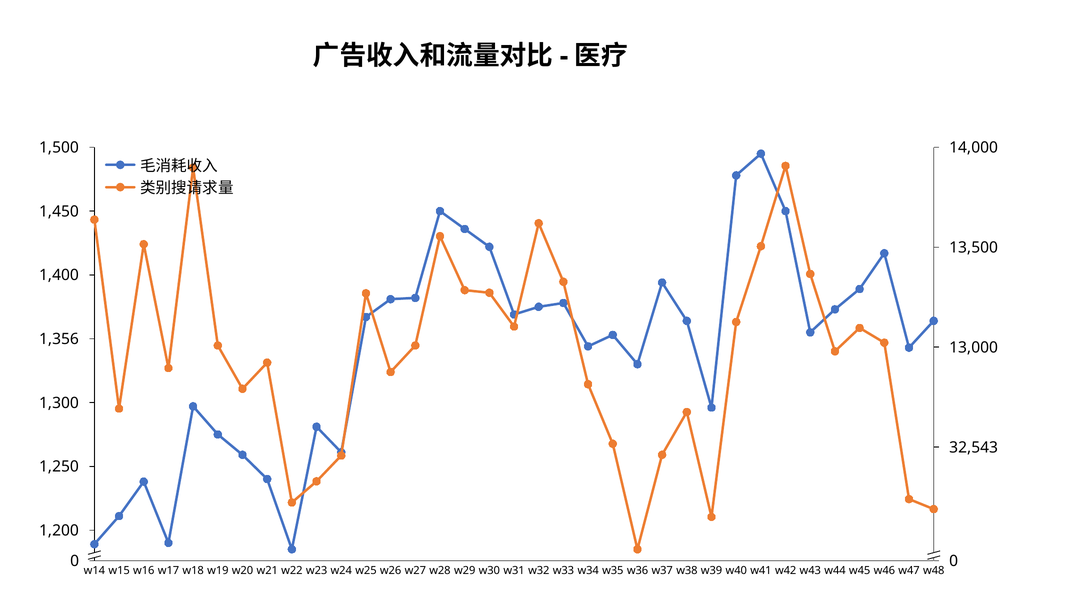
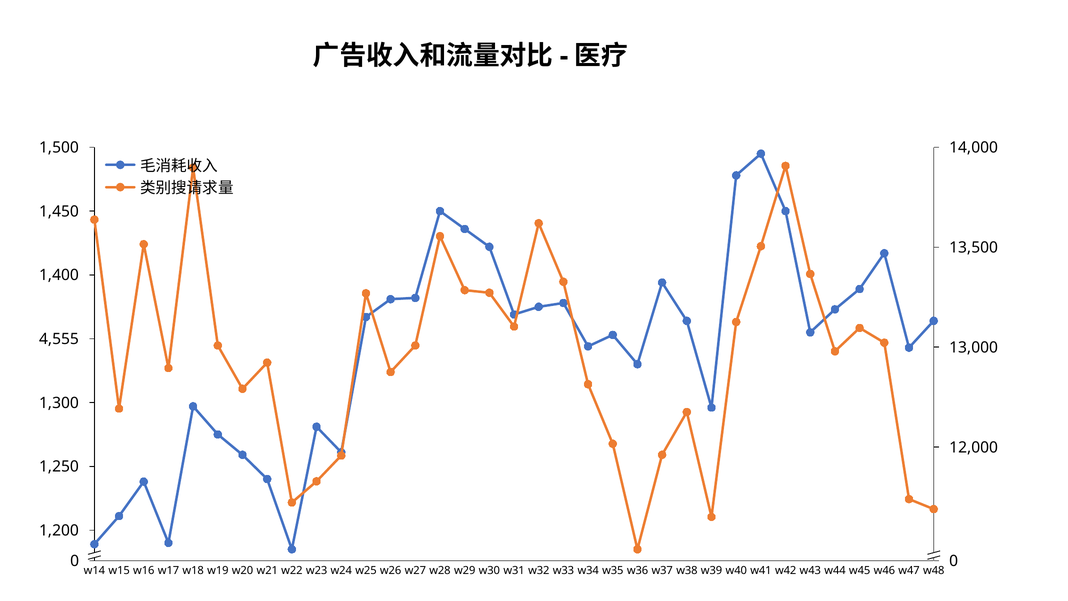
1,356: 1,356 -> 4,555 (59, 339)
32,543: 32,543 -> 12,000 (974, 447)
